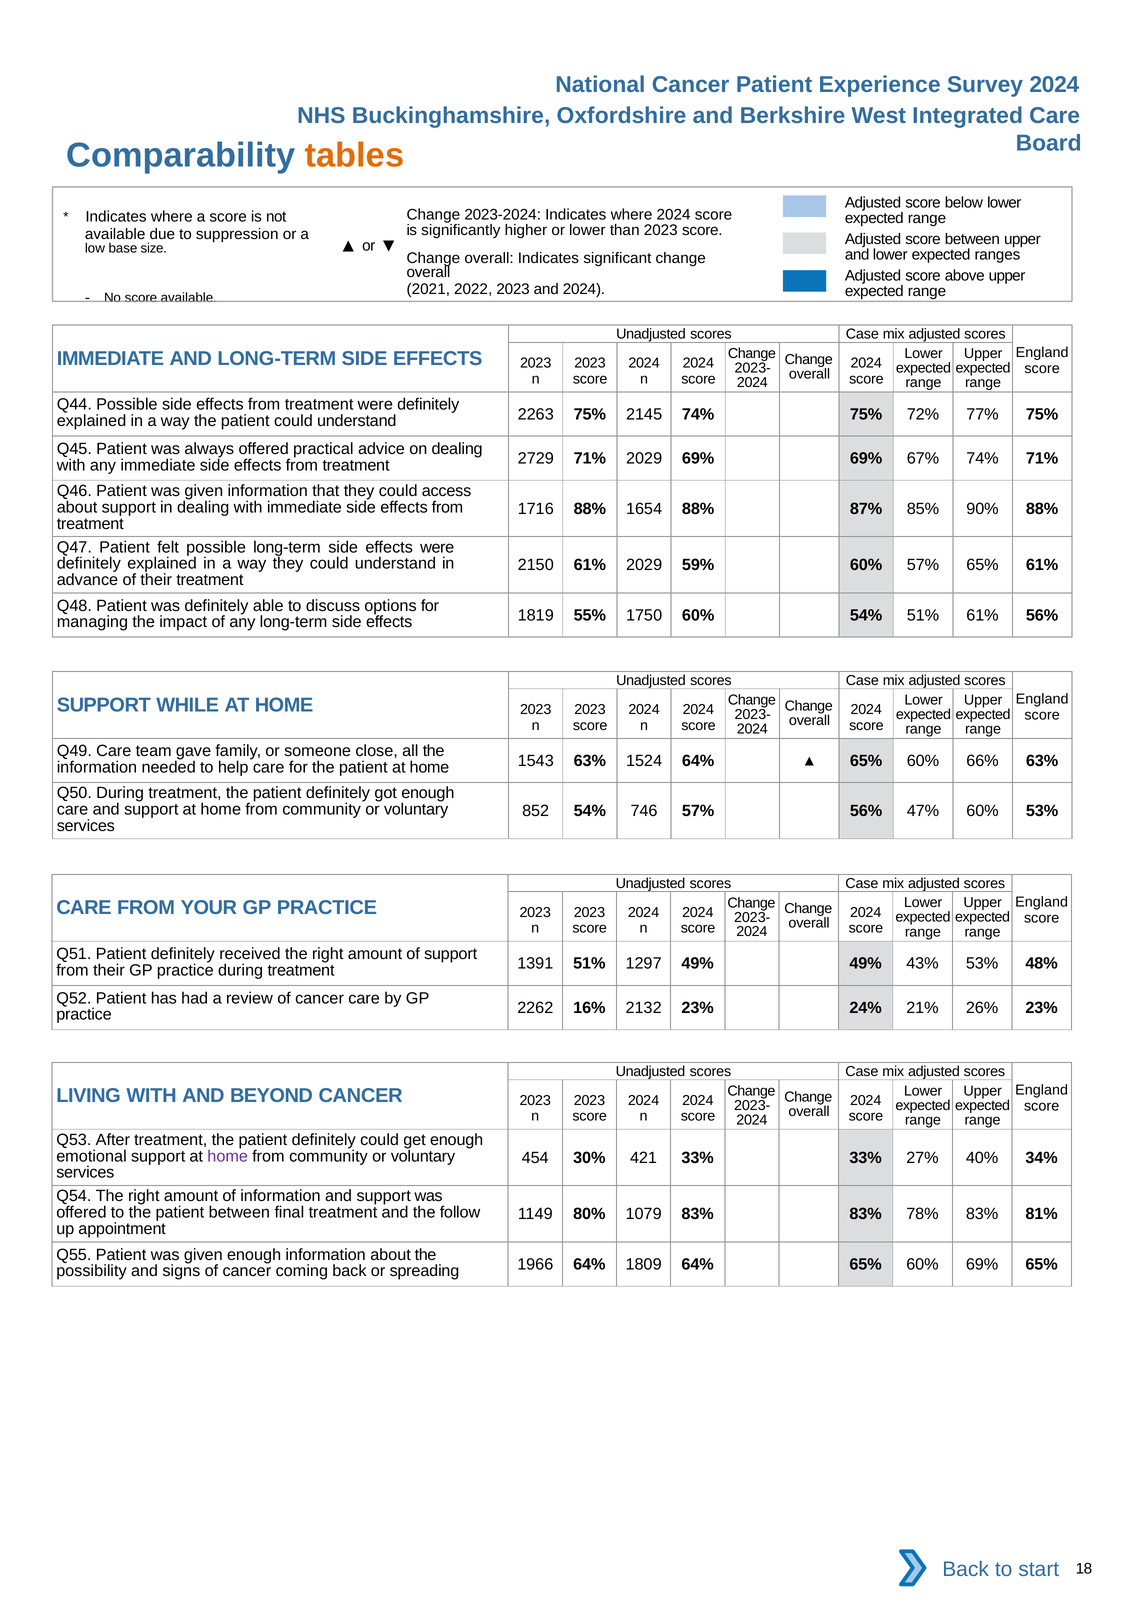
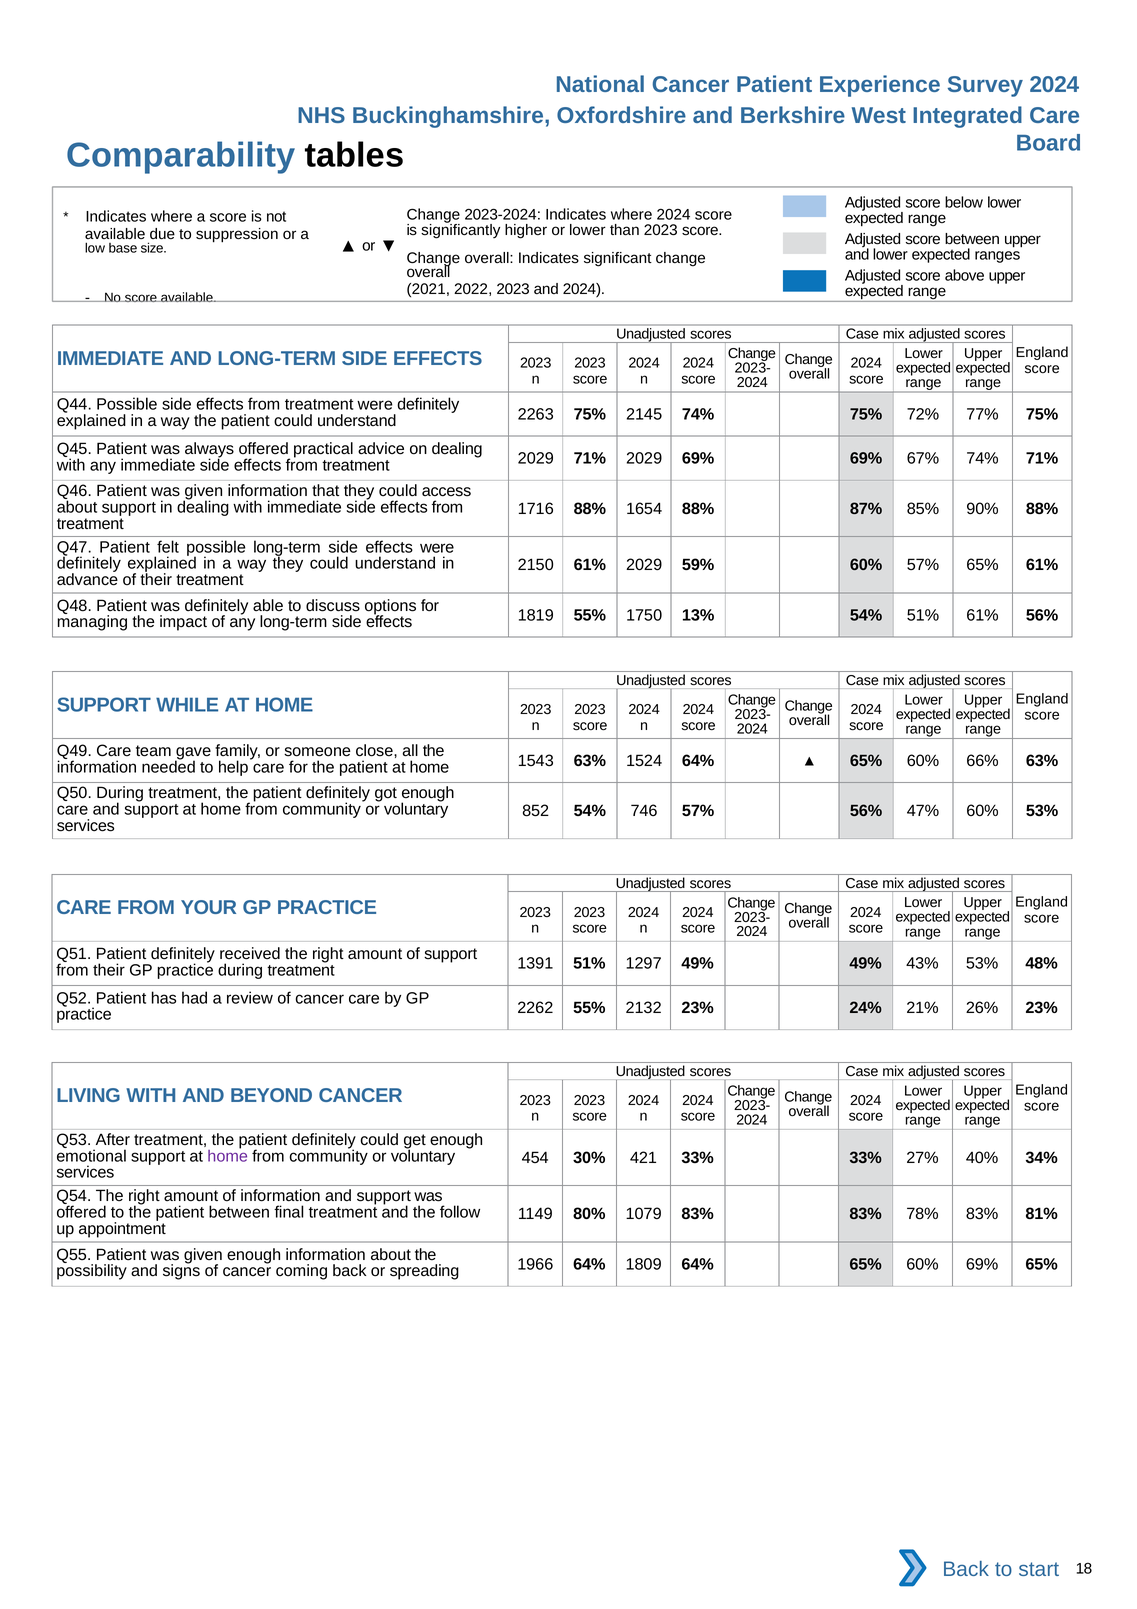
tables colour: orange -> black (354, 155)
treatment 2729: 2729 -> 2029 (536, 458)
1750 60%: 60% -> 13% (698, 615)
2262 16%: 16% -> 55% (589, 1008)
